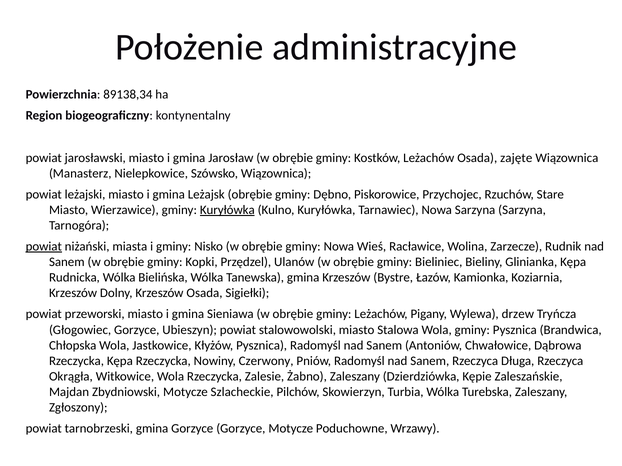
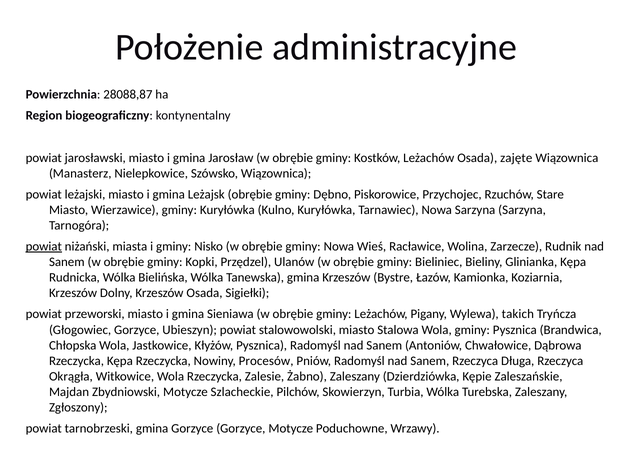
89138,34: 89138,34 -> 28088,87 (128, 95)
Kuryłówka underline: present -> none (227, 210)
drzew: drzew -> takich (518, 315)
Czerwony: Czerwony -> Procesów (266, 361)
